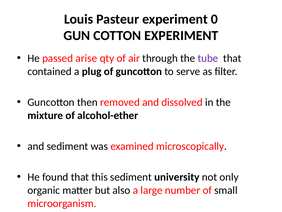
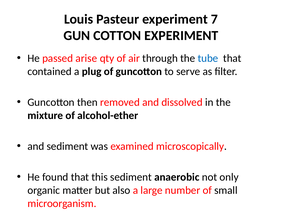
0: 0 -> 7 (214, 19)
tube colour: purple -> blue (208, 58)
university: university -> anaerobic (177, 177)
